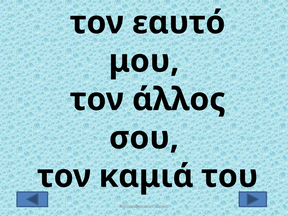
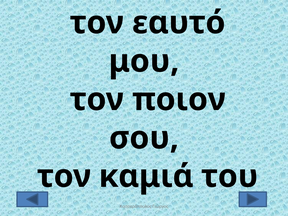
άλλος: άλλος -> ποιον (179, 100)
